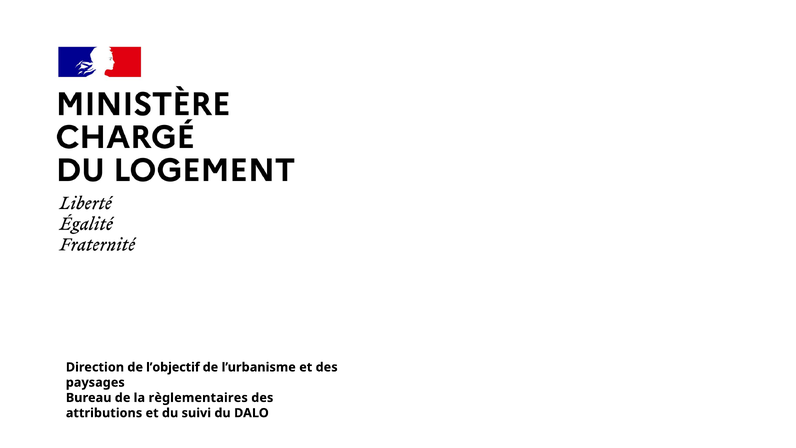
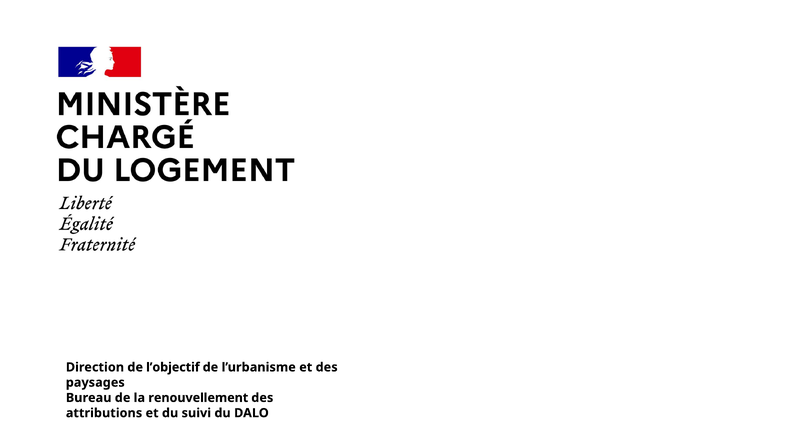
règlementaires: règlementaires -> renouvellement (198, 398)
